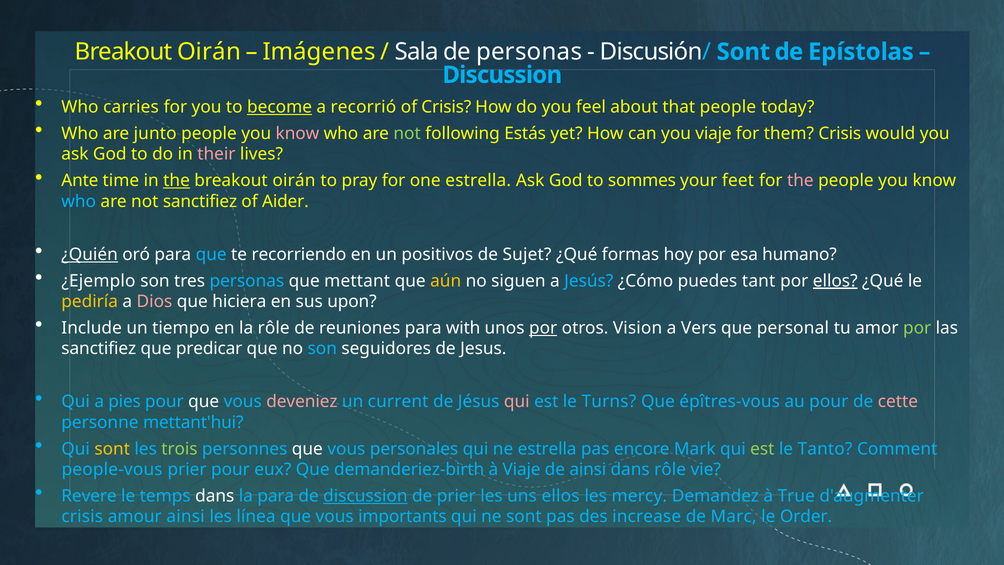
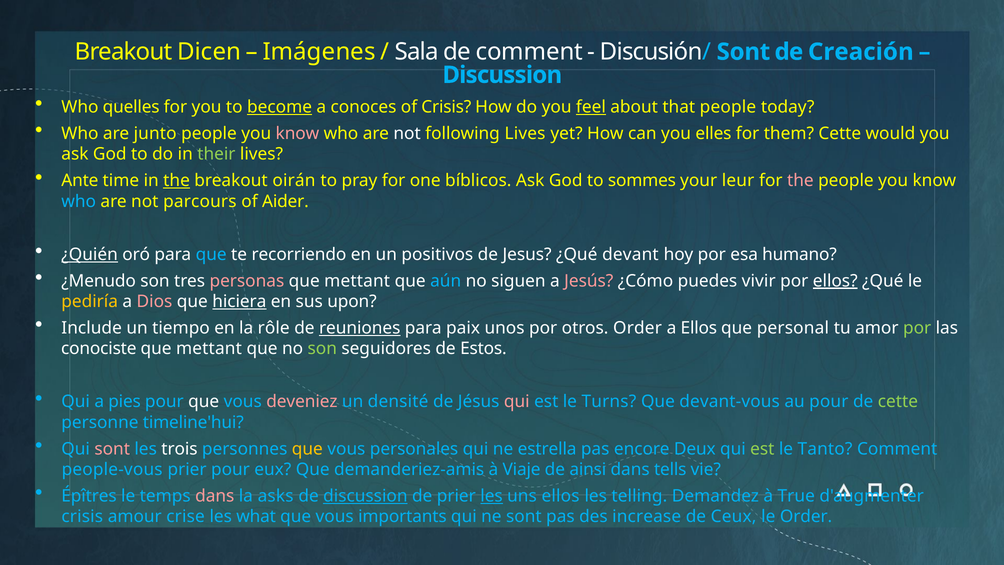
Oirán: Oirán -> Dicen (209, 52)
de personas: personas -> comment (529, 52)
Epístolas: Epístolas -> Creación (861, 52)
carries: carries -> quelles (131, 107)
recorrió: recorrió -> conoces (364, 107)
feel underline: none -> present (591, 107)
not colour: light green -> white (407, 133)
following Estás: Estás -> Lives (525, 133)
you viaje: viaje -> elles (713, 133)
them Crisis: Crisis -> Cette (840, 133)
their colour: pink -> light green (216, 154)
one estrella: estrella -> bíblicos (478, 181)
feet: feet -> leur (738, 181)
not sanctifiez: sanctifiez -> parcours (200, 201)
Sujet: Sujet -> Jesus (527, 254)
formas: formas -> devant (630, 254)
¿Ejemplo: ¿Ejemplo -> ¿Menudo (99, 281)
personas colour: light blue -> pink (247, 281)
aún colour: yellow -> light blue (446, 281)
Jesús colour: light blue -> pink (589, 281)
tant: tant -> vivir (759, 281)
hiciera underline: none -> present (239, 301)
reuniones underline: none -> present (360, 328)
with: with -> paix (463, 328)
por underline: present -> none (543, 328)
otros Vision: Vision -> Order (638, 328)
a Vers: Vers -> Ellos (699, 328)
sanctifiez: sanctifiez -> conociste (99, 349)
predicar: predicar -> mettant (209, 349)
son colour: light blue -> light green (322, 349)
Jesus: Jesus -> Estos (483, 349)
current: current -> densité (398, 401)
épîtres-vous: épîtres-vous -> devant-vous (730, 401)
cette colour: pink -> light green (898, 401)
mettant'hui: mettant'hui -> timeline'hui (193, 422)
sont colour: yellow -> pink (112, 449)
trois colour: light green -> white (179, 449)
que colour: white -> yellow (307, 449)
Mark: Mark -> Deux (695, 449)
demanderiez-birth: demanderiez-birth -> demanderiez-amis (409, 469)
dans rôle: rôle -> tells (670, 469)
Revere: Revere -> Épîtres (89, 496)
dans colour: white -> pink (215, 496)
la para: para -> asks (276, 496)
les underline: none -> present (492, 496)
mercy: mercy -> telling (639, 496)
amour ainsi: ainsi -> crise (186, 517)
línea: línea -> what (256, 517)
Marc: Marc -> Ceux (734, 517)
